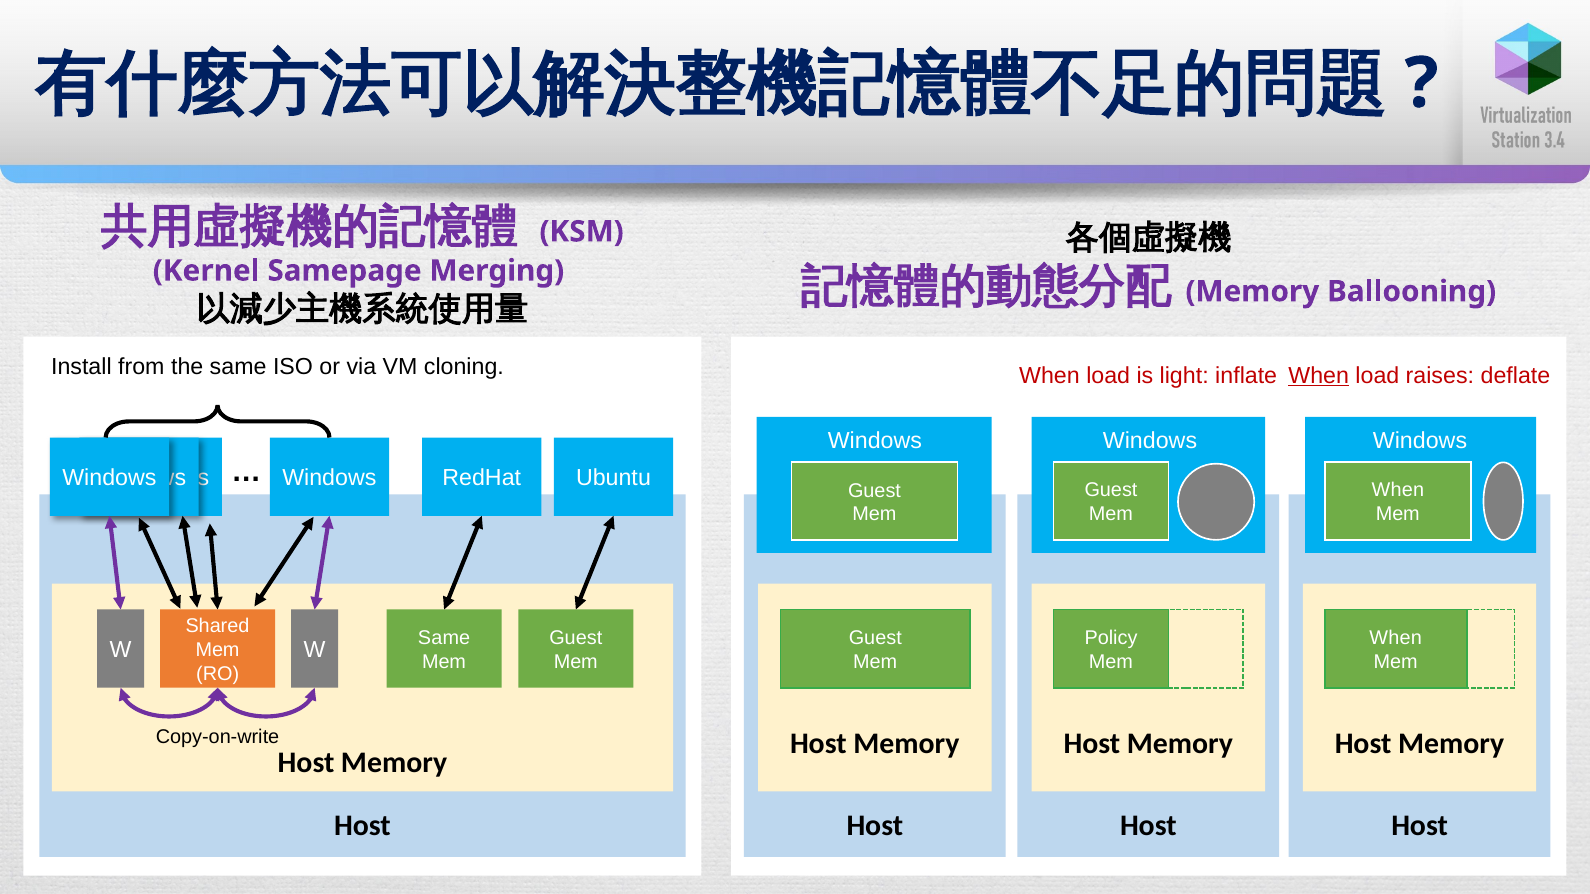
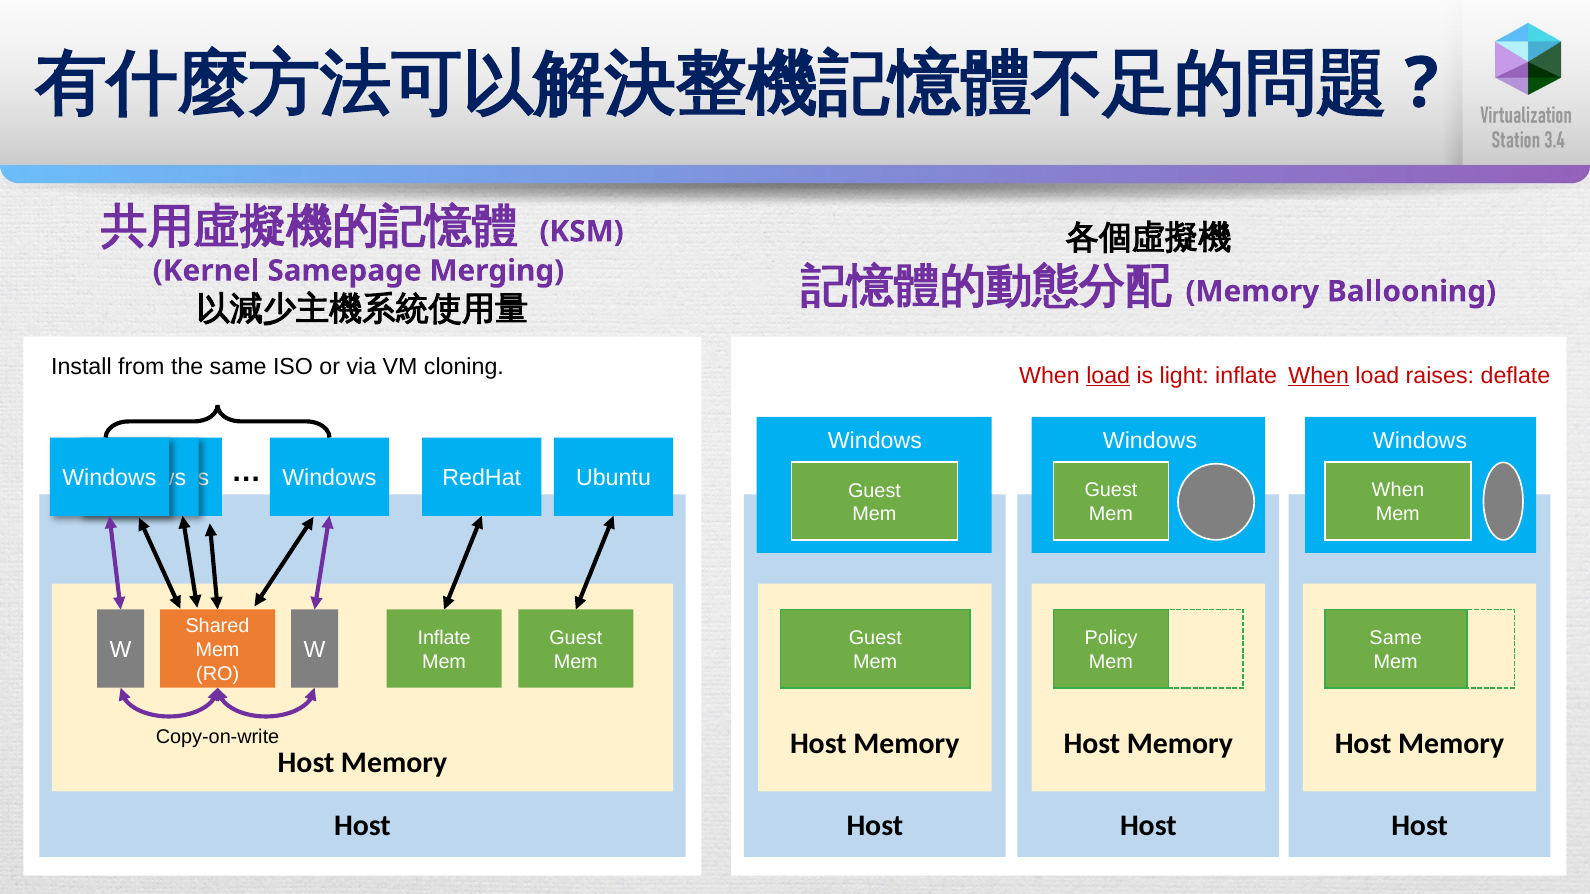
load underline: none -> present (1108, 376)
Same: Same -> Inflate (444, 638)
When: When -> Same (1396, 638)
